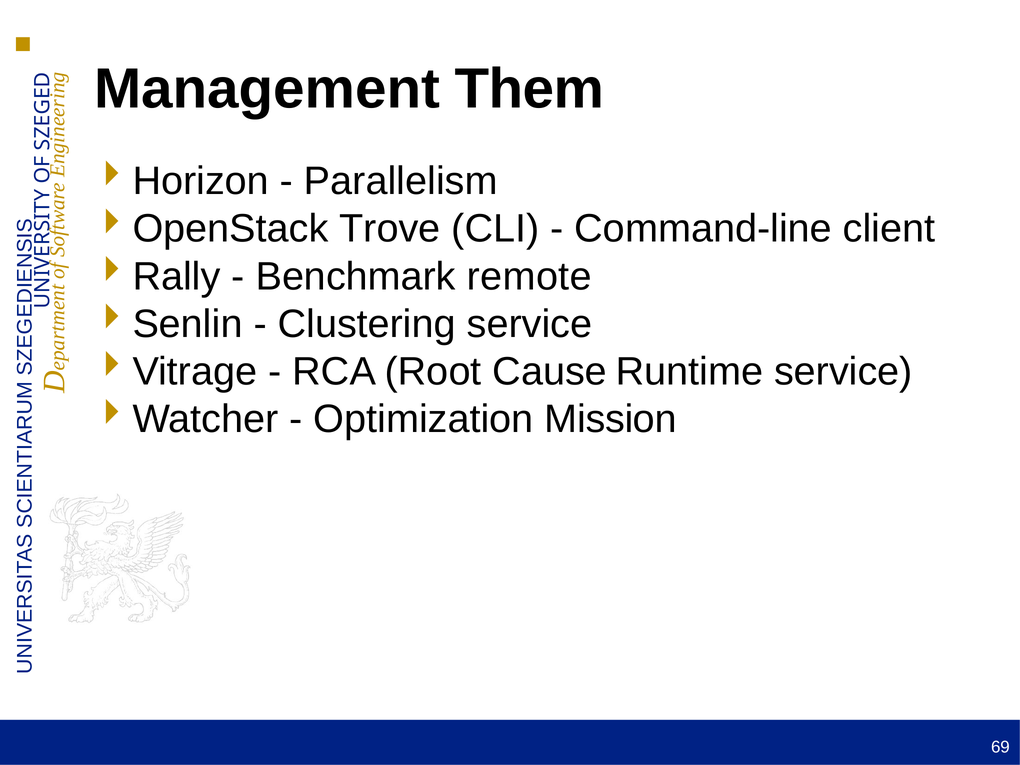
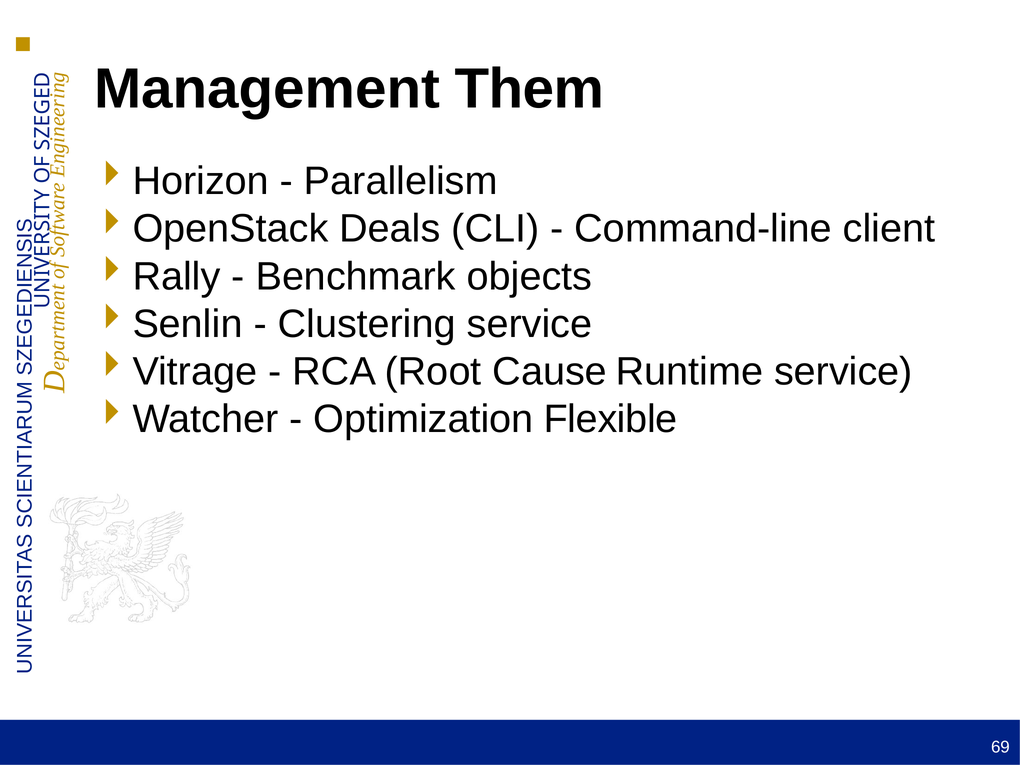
Trove: Trove -> Deals (390, 229)
remote: remote -> objects (530, 276)
Mission: Mission -> Flexible (611, 419)
